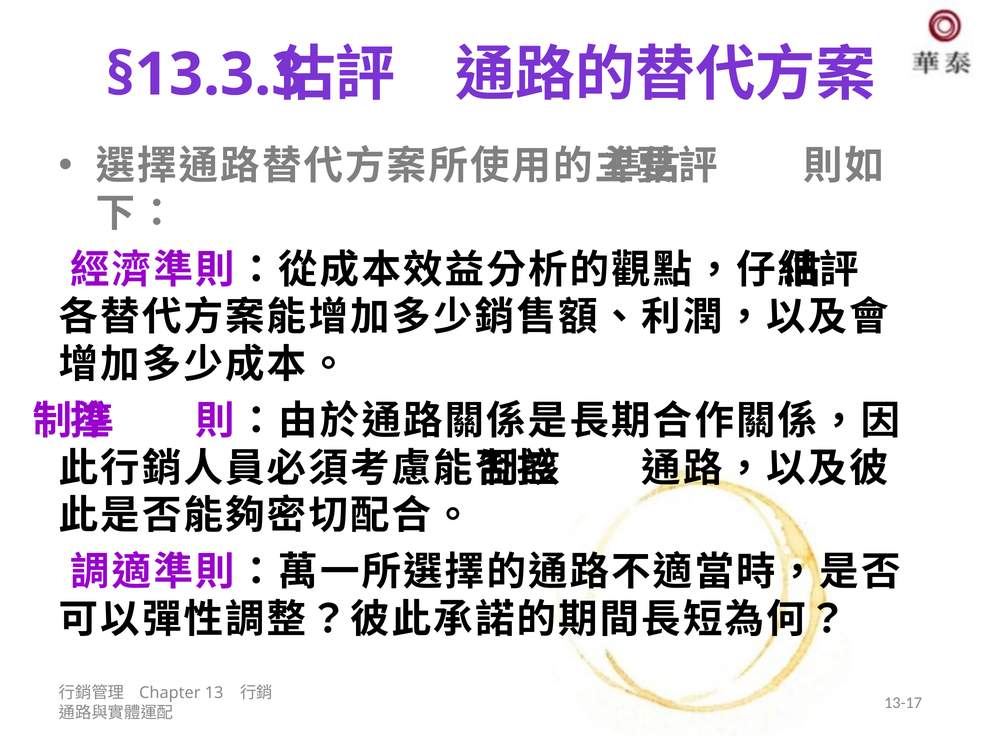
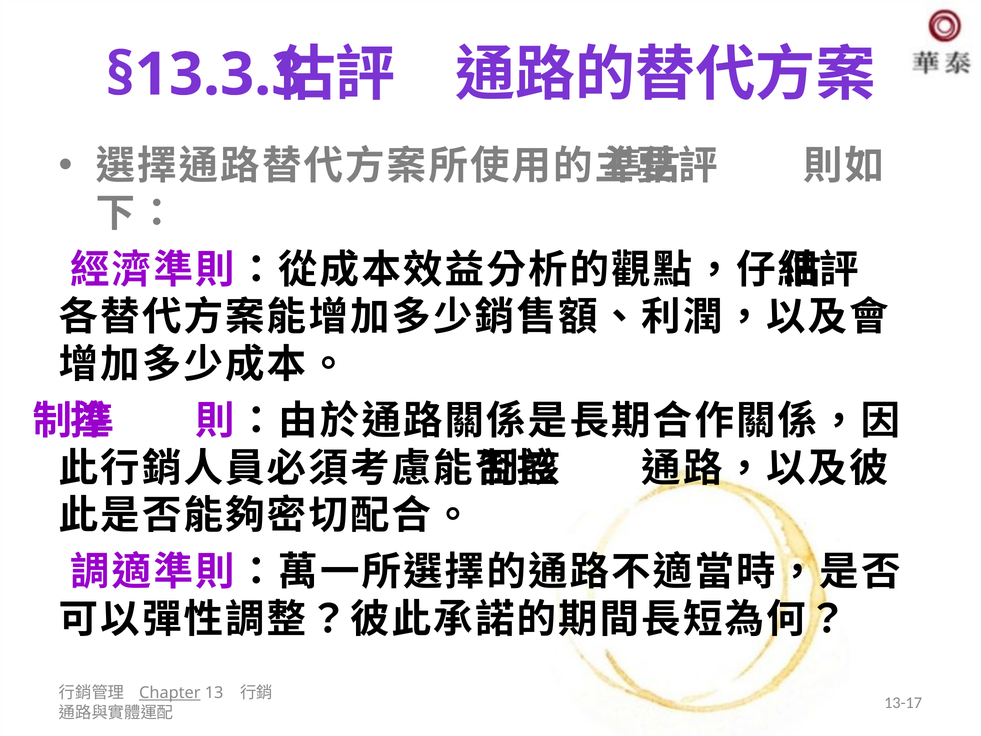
Chapter underline: none -> present (170, 693)
